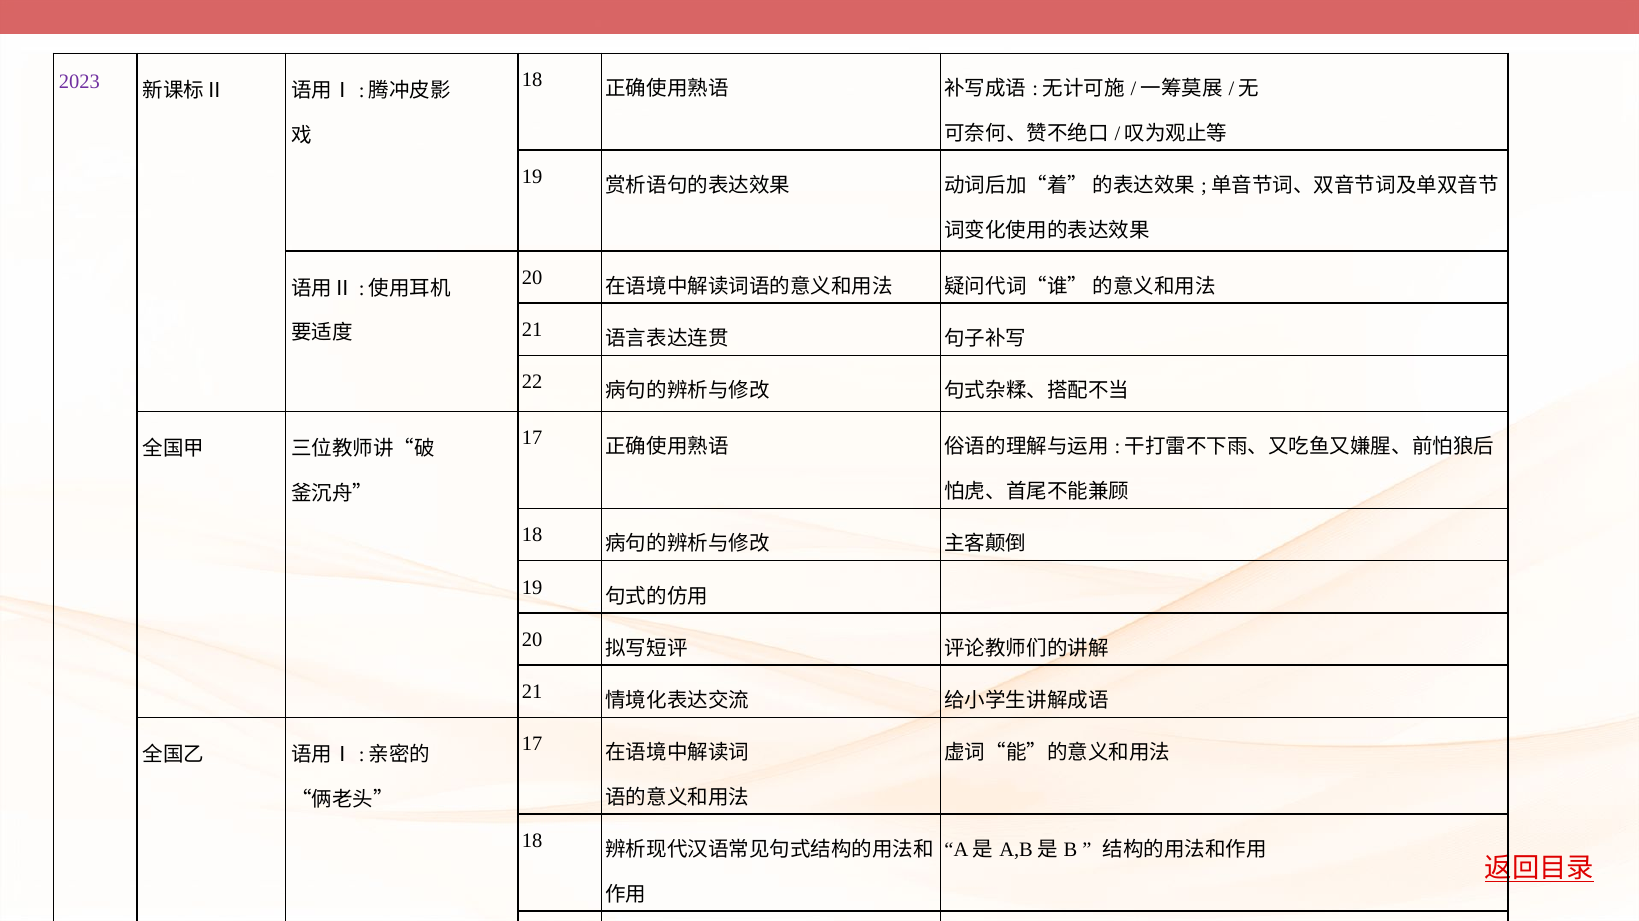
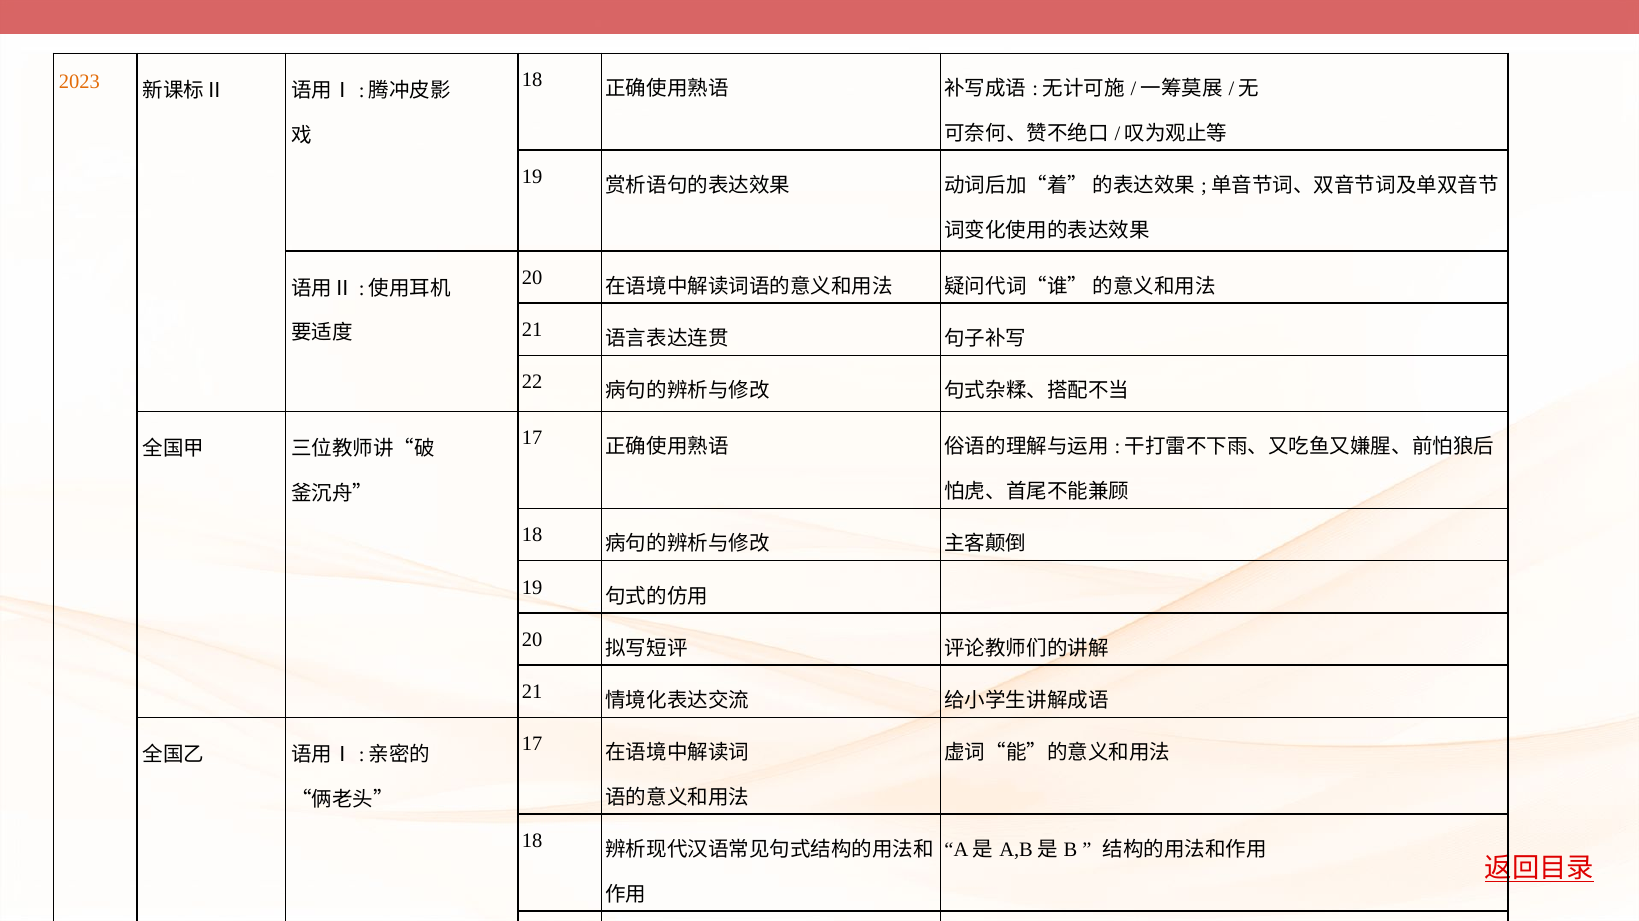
2023 colour: purple -> orange (79, 82)
